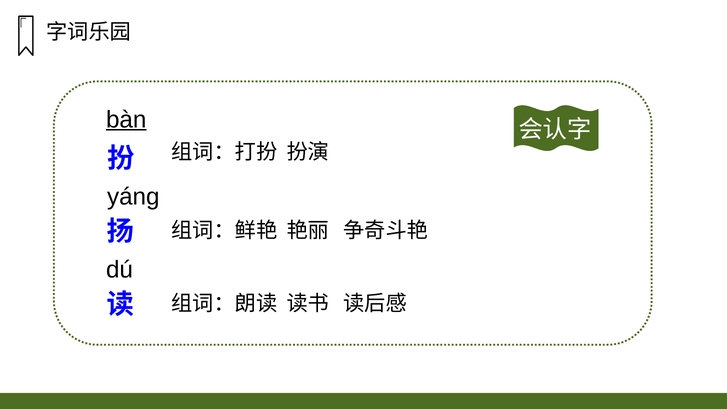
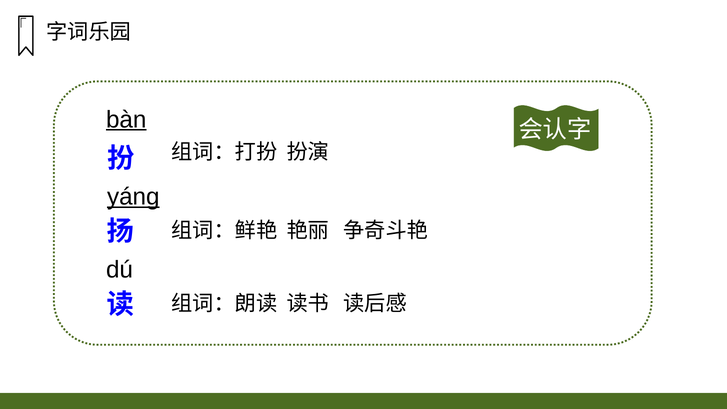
yánɡ underline: none -> present (133, 197)
